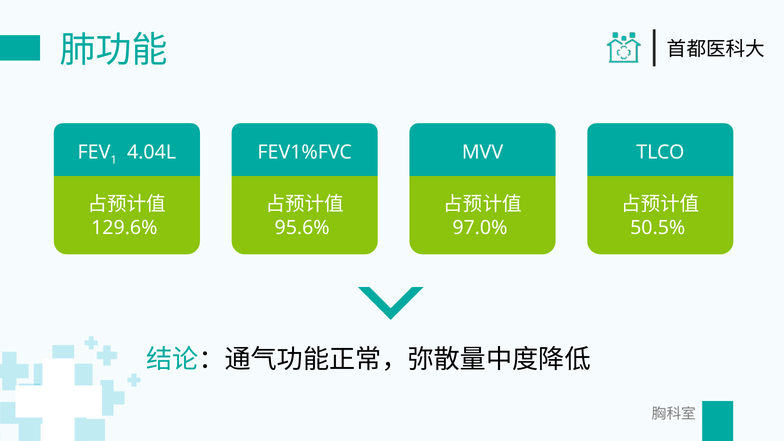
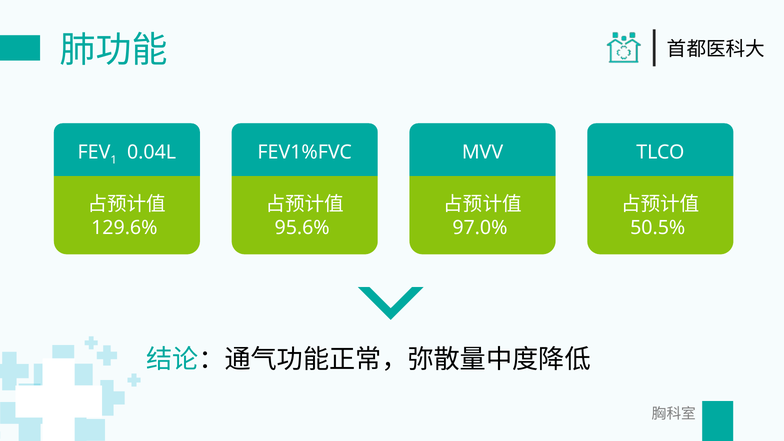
4.04L: 4.04L -> 0.04L (152, 152)
